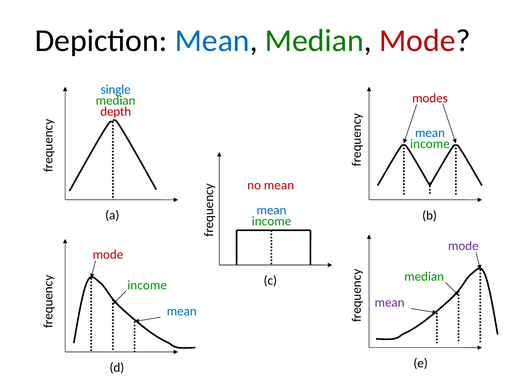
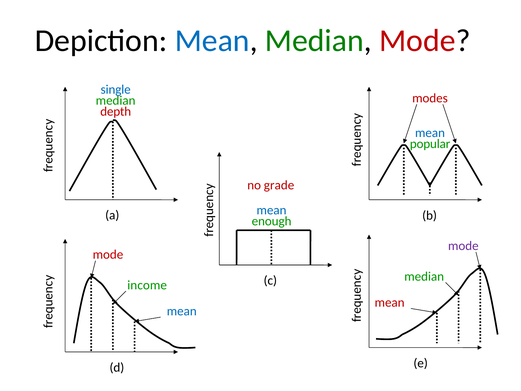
income: income -> popular (430, 144)
no mean: mean -> grade (279, 185)
income: income -> enough (272, 221)
mean colour: purple -> red (390, 302)
